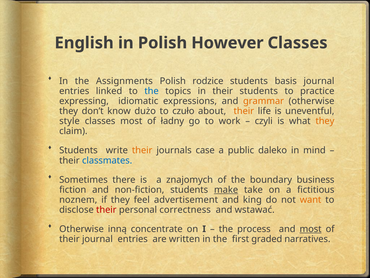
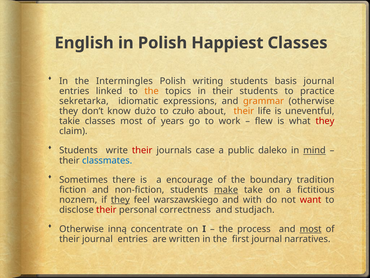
However: However -> Happiest (227, 43)
Assignments: Assignments -> Intermingles (124, 81)
rodzice: rodzice -> writing (208, 81)
the colour: blue -> orange (152, 91)
expressing: expressing -> sekretarka (84, 101)
style: style -> takie (70, 121)
ładny: ładny -> years (172, 121)
czyli: czyli -> flew (264, 121)
they colour: orange -> red (325, 121)
their colour: orange -> red (142, 150)
mind underline: none -> present (314, 150)
znajomych: znajomych -> encourage (190, 179)
business: business -> tradition (316, 179)
they underline: none -> present (120, 199)
advertisement: advertisement -> warszawskiego (186, 199)
king: king -> with (252, 199)
want colour: orange -> red (311, 199)
wstawać: wstawać -> studjach (255, 209)
first graded: graded -> journal (267, 239)
